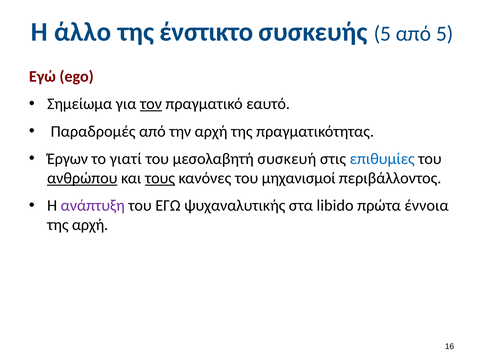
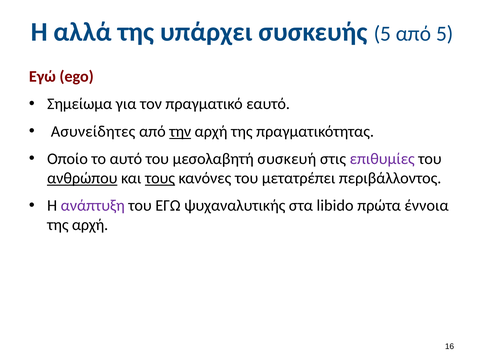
άλλο: άλλο -> αλλά (83, 32)
ένστικτο: ένστικτο -> υπάρχει (206, 32)
τον underline: present -> none (151, 104)
Παραδρομές: Παραδρομές -> Ασυνείδητες (93, 131)
την underline: none -> present (180, 131)
Έργων: Έργων -> Οποίο (67, 159)
γιατί: γιατί -> αυτό (126, 159)
επιθυμίες colour: blue -> purple (382, 159)
μηχανισμοί: μηχανισμοί -> μετατρέπει (299, 178)
